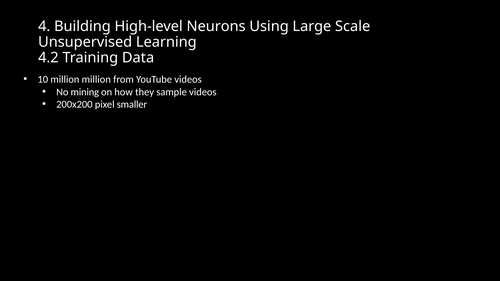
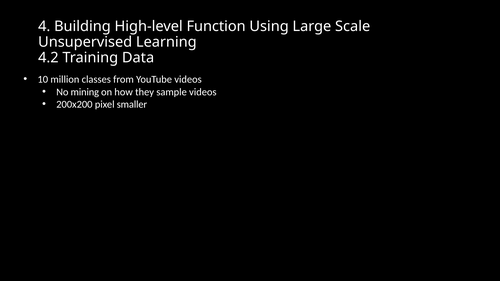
Neurons: Neurons -> Function (216, 26)
million million: million -> classes (96, 79)
